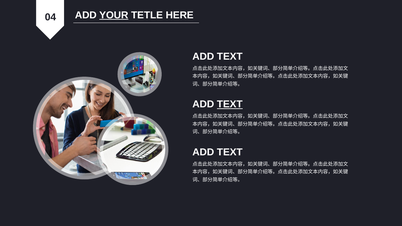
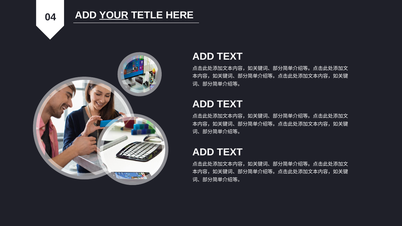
TEXT underline: present -> none (230, 104)
